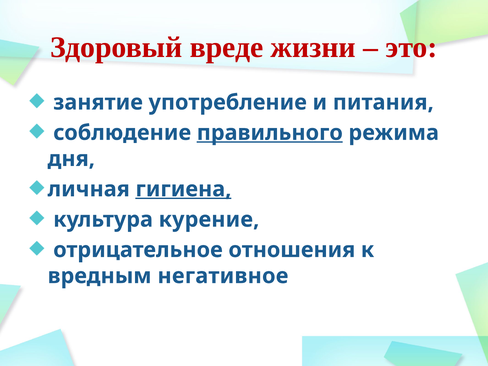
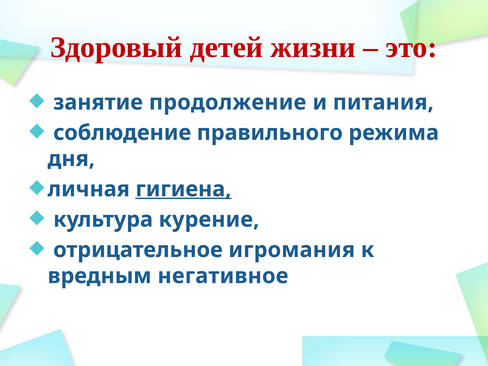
вреде: вреде -> детей (226, 47)
употребление: употребление -> продолжение (228, 102)
правильного underline: present -> none (270, 133)
отношения: отношения -> игромания (292, 250)
